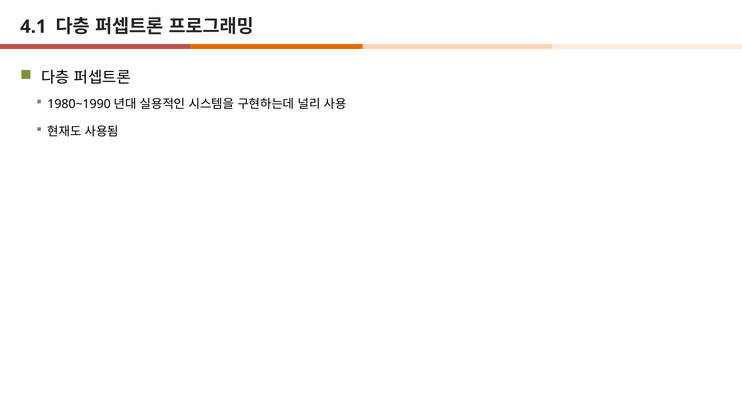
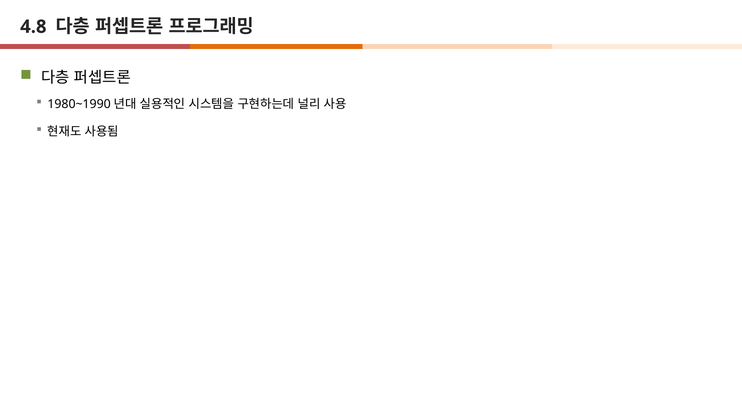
4.1: 4.1 -> 4.8 (33, 27)
